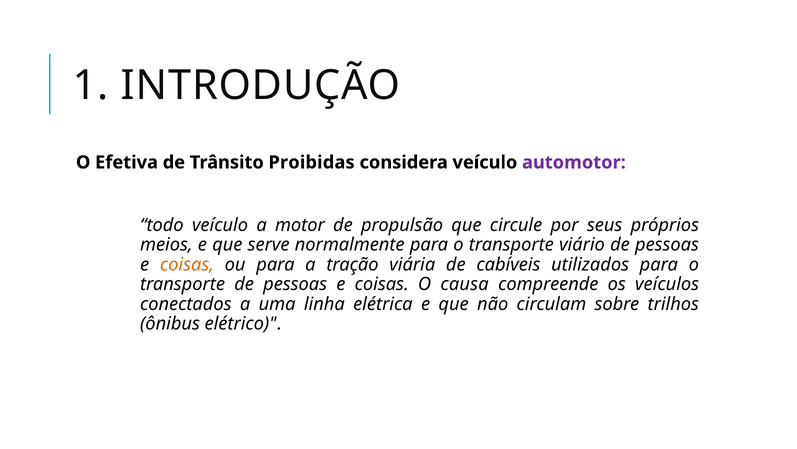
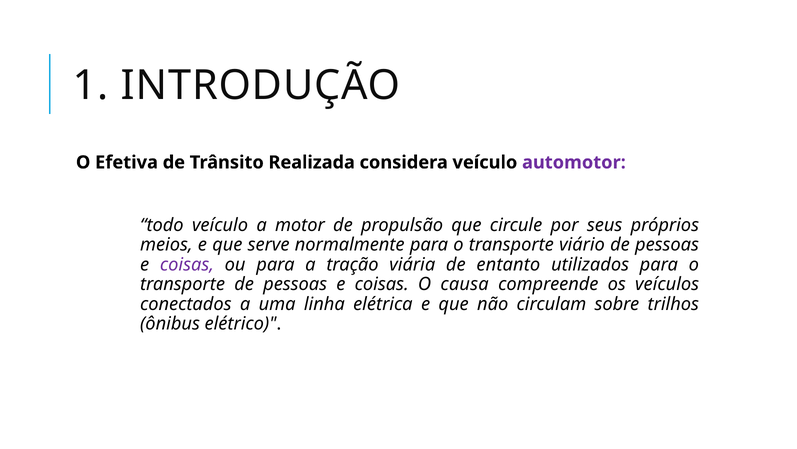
Proibidas: Proibidas -> Realizada (312, 162)
coisas colour: orange -> purple (187, 264)
cabíveis: cabíveis -> entanto (508, 264)
